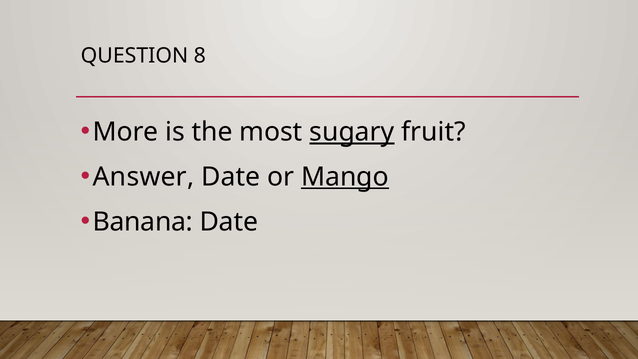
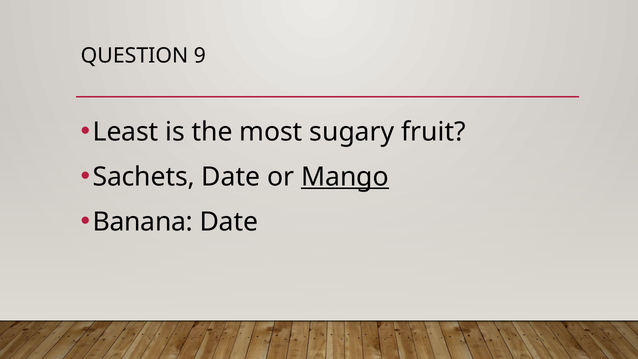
8: 8 -> 9 (200, 56)
More: More -> Least (126, 132)
sugary underline: present -> none (352, 132)
Answer: Answer -> Sachets (144, 177)
